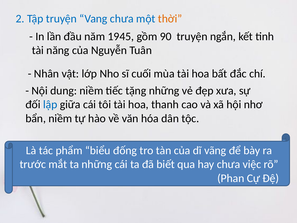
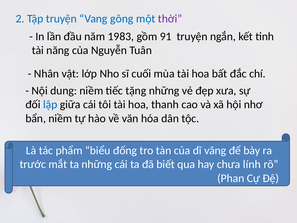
Vang chưa: chưa -> gông (122, 19)
thời colour: orange -> purple (170, 19)
1945: 1945 -> 1983 (121, 36)
90: 90 -> 91 (166, 36)
việc: việc -> lính (252, 164)
